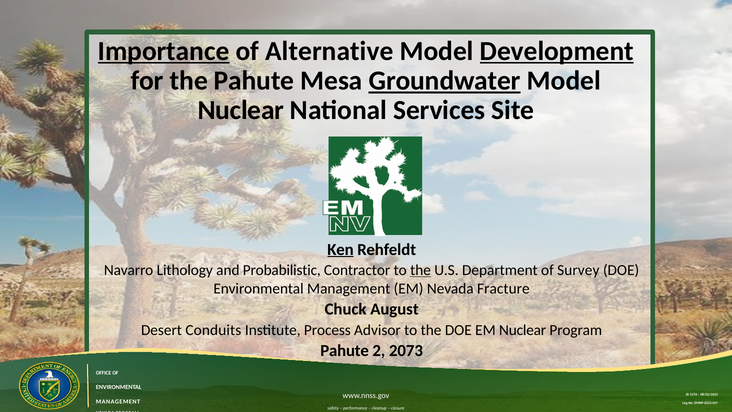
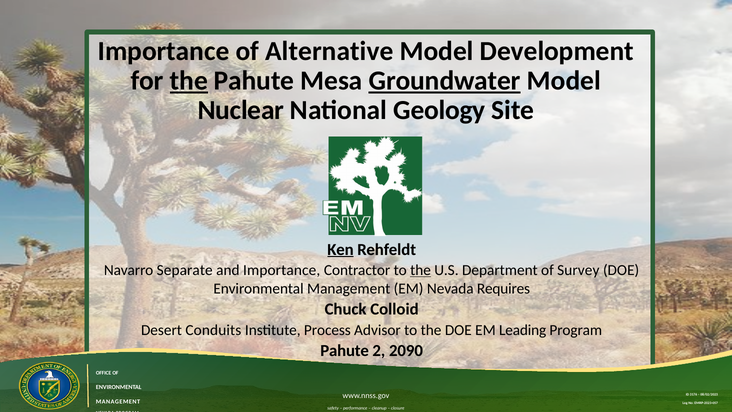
Importance underline: present -> none (164, 51)
Development underline: present -> none (557, 51)
the underline: none -> present (189, 81)
Services: Services -> Geology (439, 110)
Lithology: Lithology -> Separate (185, 270)
and Probabilistic: Probabilistic -> Importance (282, 270)
Fracture: Fracture -> Requires (503, 288)
August: August -> Colloid (394, 309)
EM Nuclear: Nuclear -> Leading (523, 330)
2073: 2073 -> 2090 (406, 351)
